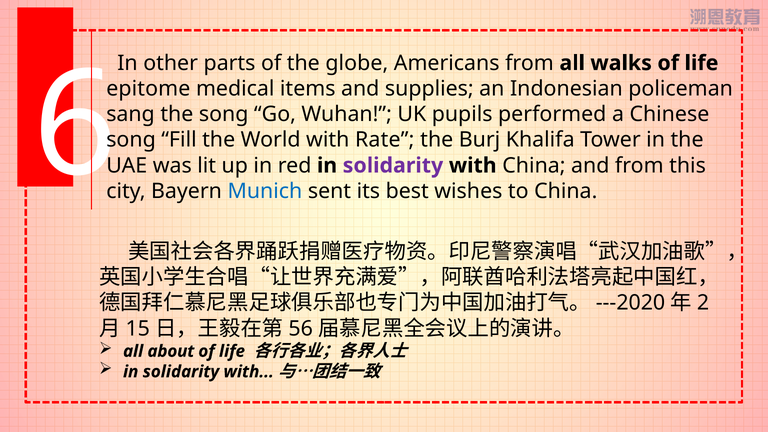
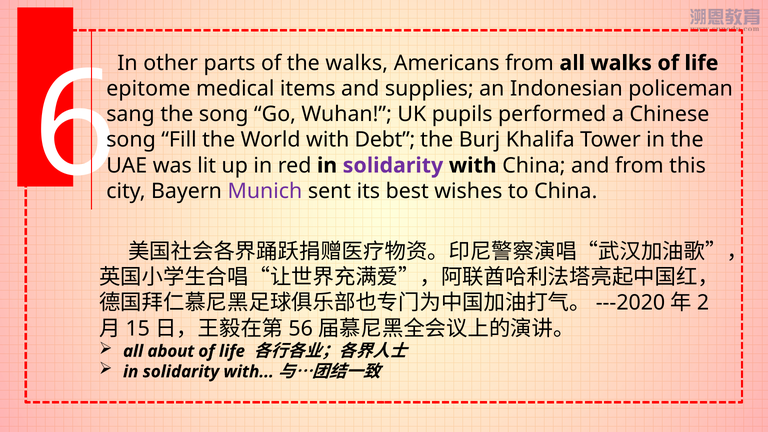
the globe: globe -> walks (357, 63)
Rate: Rate -> Debt (385, 140)
Munich colour: blue -> purple (265, 191)
